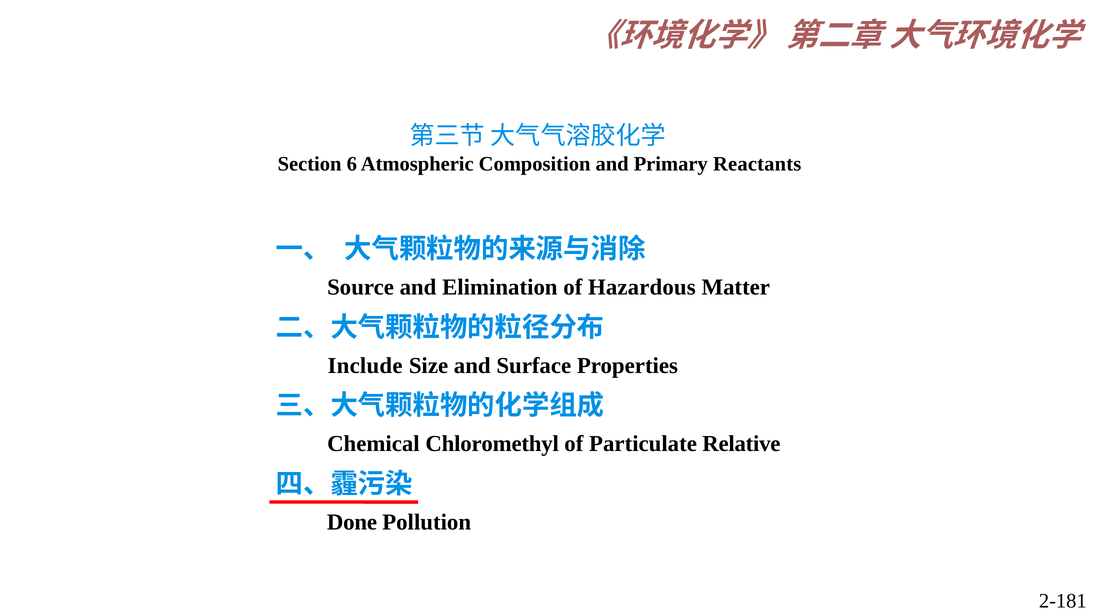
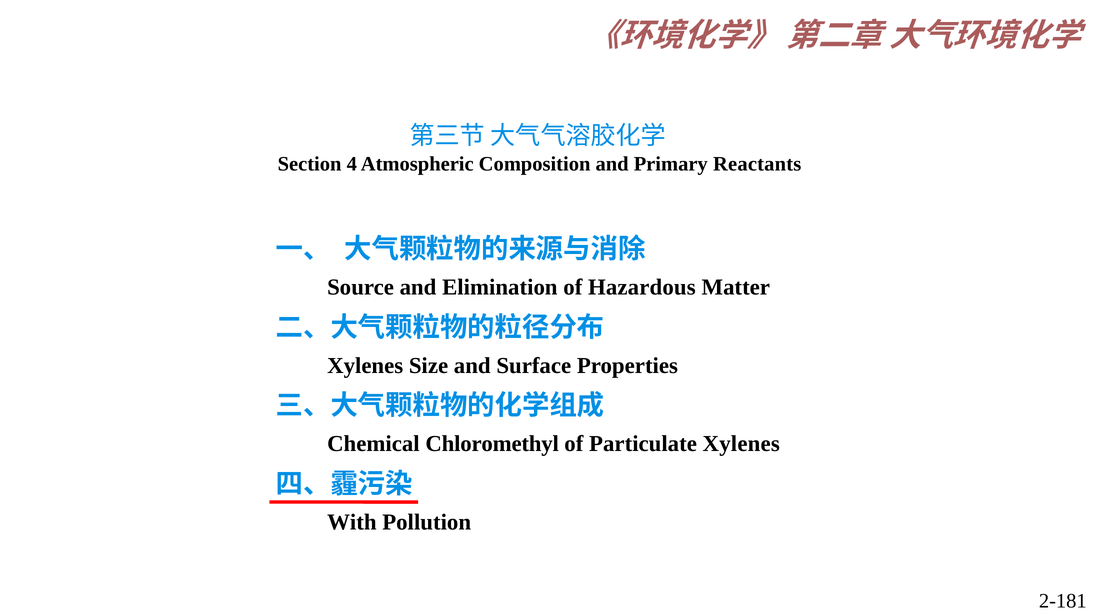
6: 6 -> 4 (352, 164)
Include: Include -> Xylenes (365, 366)
Particulate Relative: Relative -> Xylenes (741, 444)
Done: Done -> With (352, 522)
